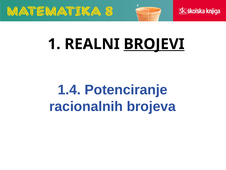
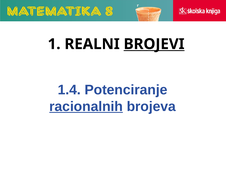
racionalnih underline: none -> present (86, 106)
